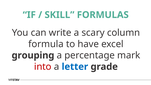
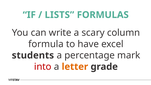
SKILL: SKILL -> LISTS (59, 15)
grouping: grouping -> students (33, 55)
letter colour: blue -> orange (75, 67)
